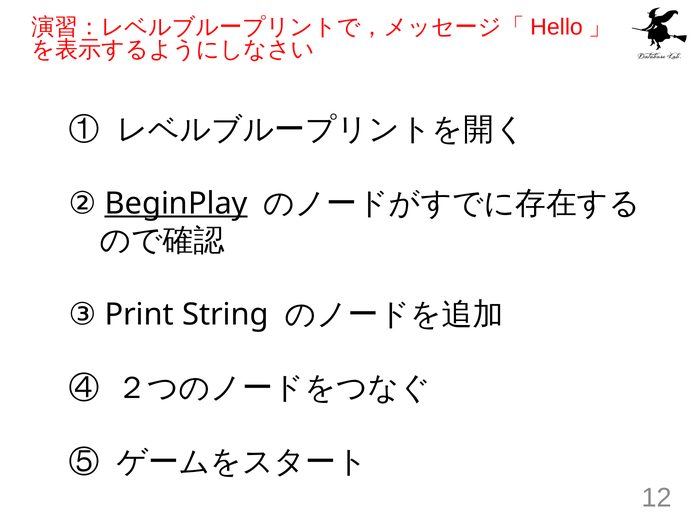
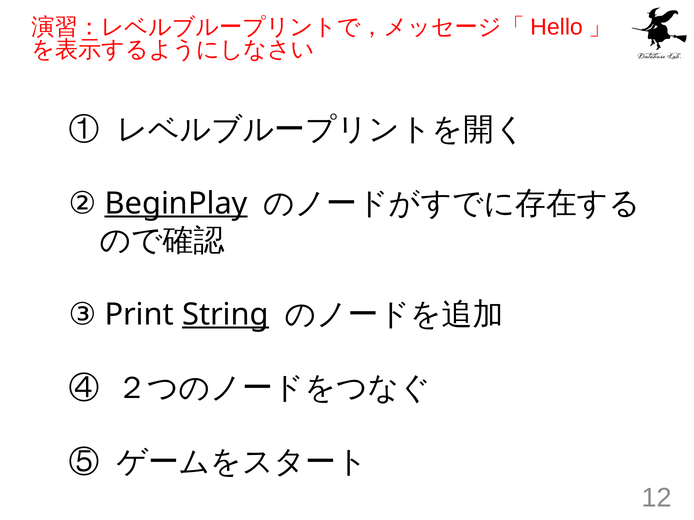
String underline: none -> present (226, 315)
